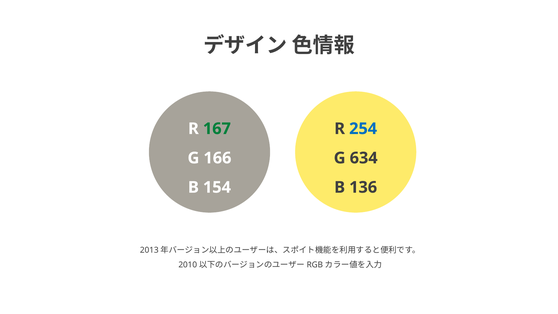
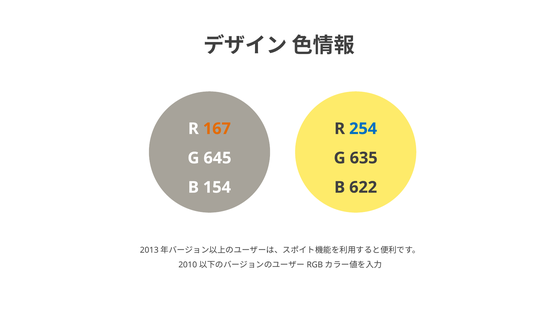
167 colour: green -> orange (217, 129)
166: 166 -> 645 (217, 158)
634: 634 -> 635 (364, 158)
136: 136 -> 622 (363, 187)
